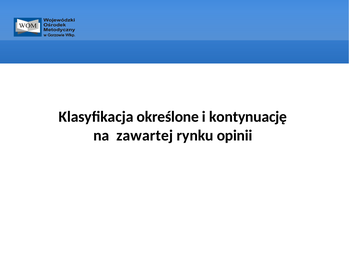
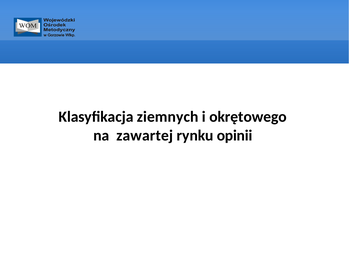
określone: określone -> ziemnych (168, 117)
kontynuację: kontynuację -> okrętowego (248, 117)
